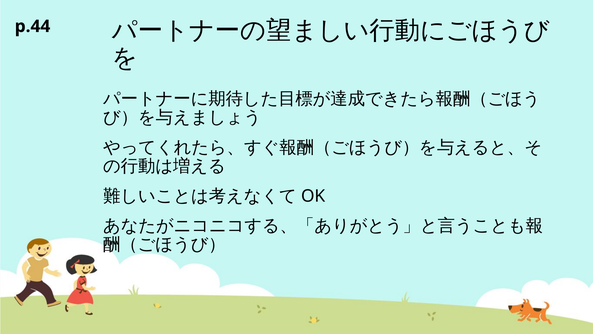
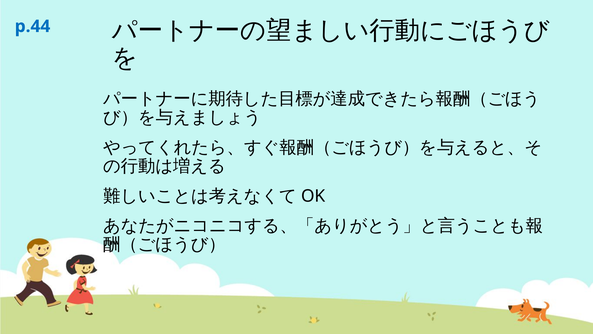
p.44 colour: black -> blue (33, 26)
